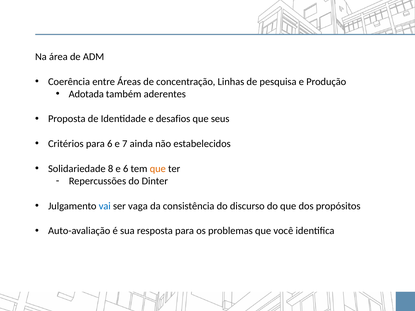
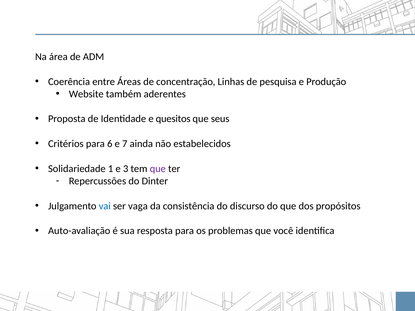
Adotada: Adotada -> Website (86, 94)
desafios: desafios -> quesitos (173, 119)
8: 8 -> 1 (111, 169)
e 6: 6 -> 3 (126, 169)
que colour: orange -> purple (158, 169)
